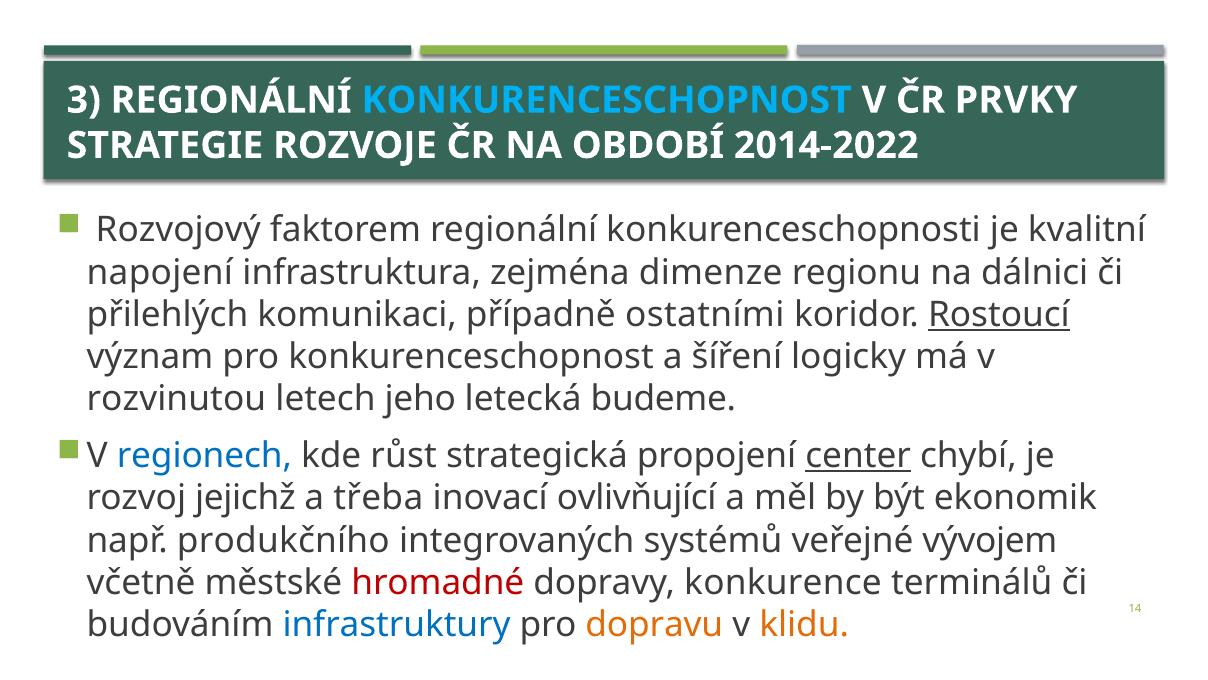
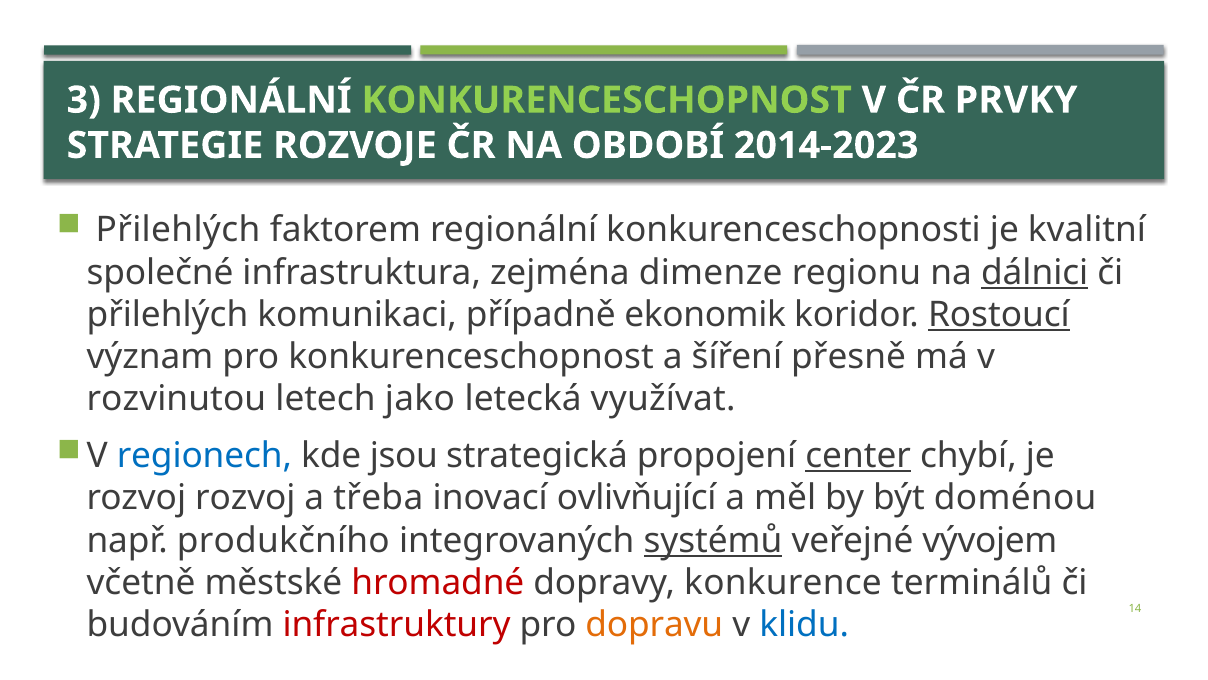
KONKURENCESCHOPNOST colour: light blue -> light green (607, 100)
2014-2022: 2014-2022 -> 2014-2023 (826, 145)
Rozvojový: Rozvojový -> Přilehlých (178, 230)
napojení: napojení -> společné (160, 272)
dálnici underline: none -> present (1035, 272)
ostatními: ostatními -> ekonomik (705, 315)
logicky: logicky -> přesně (849, 357)
jeho: jeho -> jako (420, 399)
budeme: budeme -> využívat (663, 399)
růst: růst -> jsou (404, 456)
rozvoj jejichž: jejichž -> rozvoj (245, 498)
ekonomik: ekonomik -> doménou (1015, 498)
systémů underline: none -> present (713, 540)
infrastruktury colour: blue -> red (397, 625)
klidu colour: orange -> blue (804, 625)
